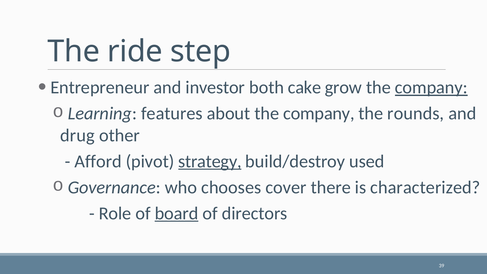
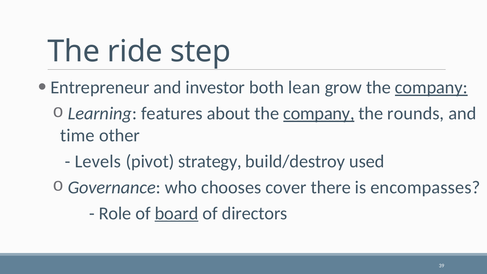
cake: cake -> lean (304, 87)
company underline: none -> present (319, 113)
drug: drug -> time (77, 135)
Afford: Afford -> Levels (98, 161)
strategy underline: present -> none (210, 161)
characterized: characterized -> encompasses (425, 187)
